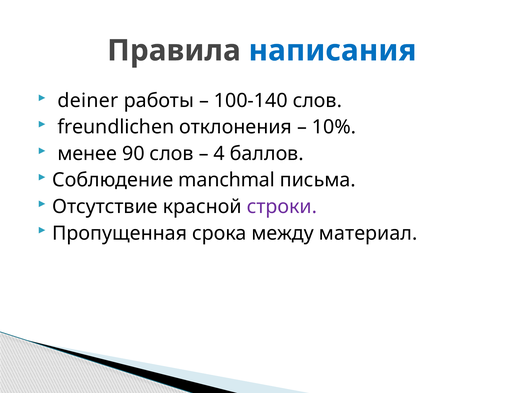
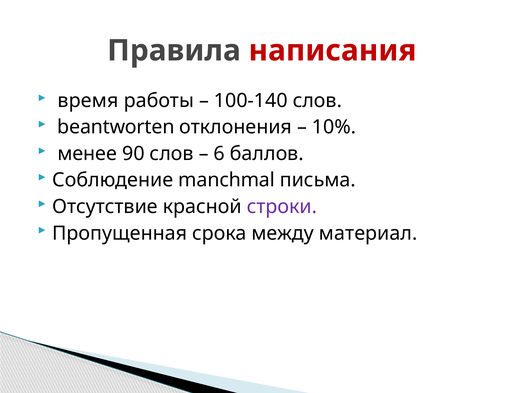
написания colour: blue -> red (332, 51)
deiner: deiner -> время (88, 101)
freundlichen: freundlichen -> beantworten (116, 127)
4: 4 -> 6 (219, 154)
